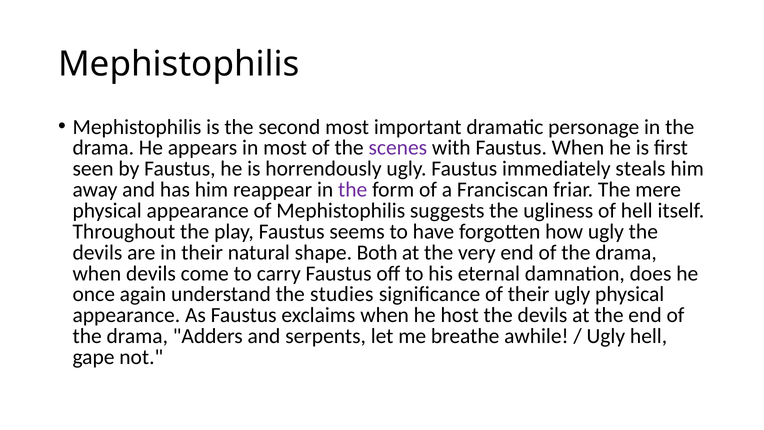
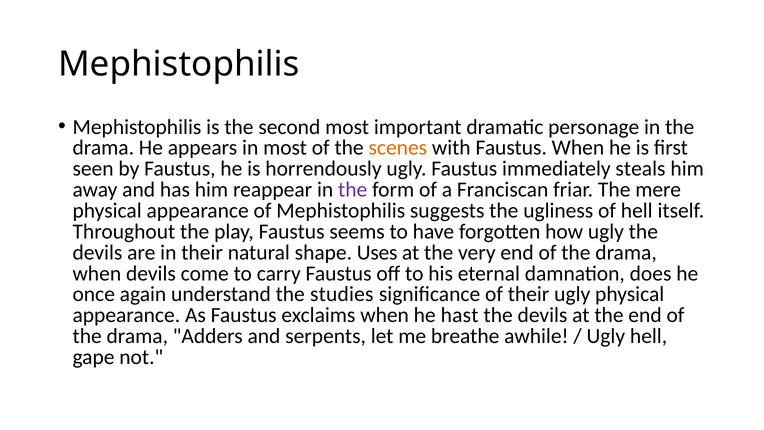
scenes colour: purple -> orange (398, 148)
Both: Both -> Uses (377, 252)
host: host -> hast (460, 315)
